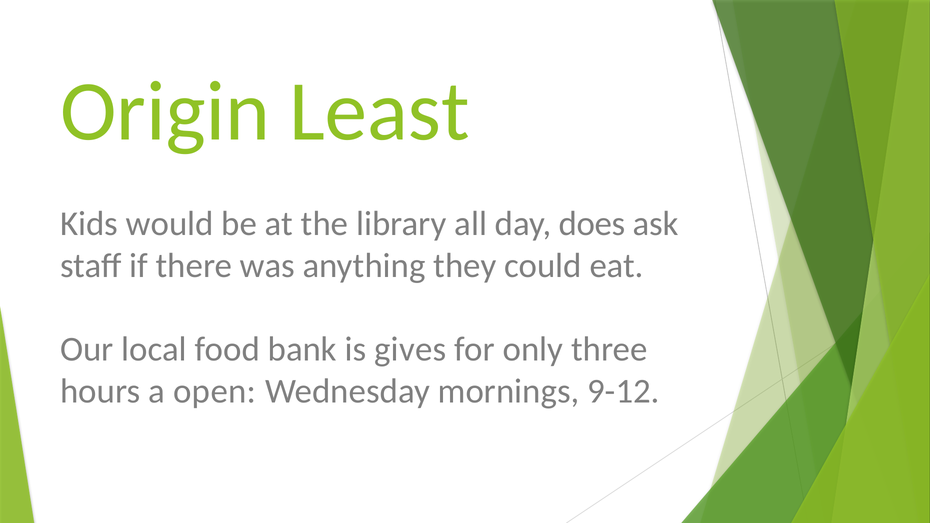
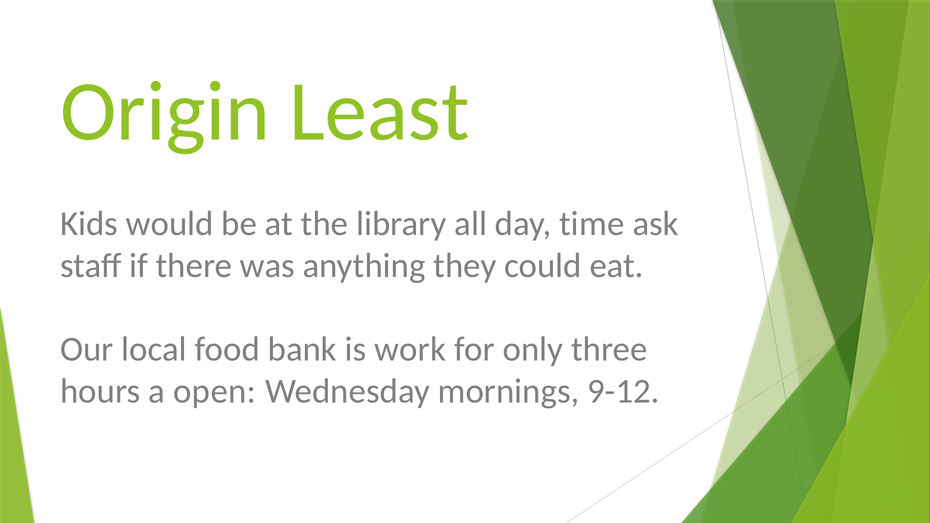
does: does -> time (592, 224)
gives: gives -> work (410, 350)
